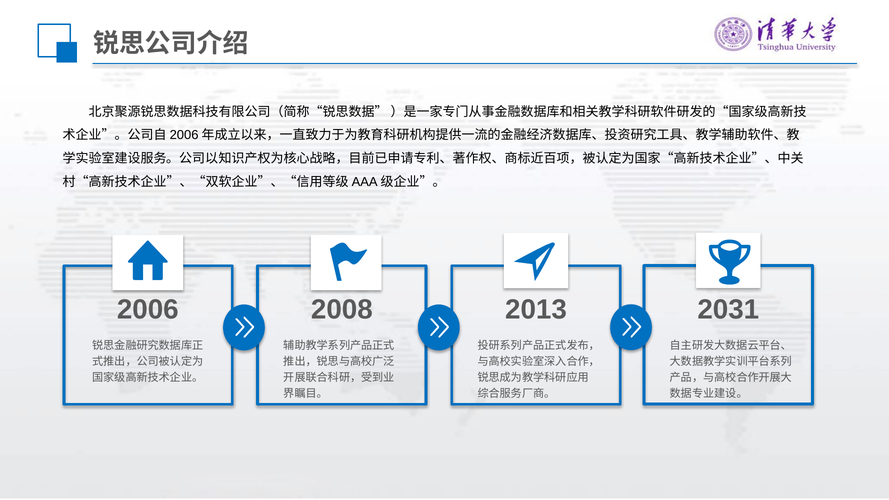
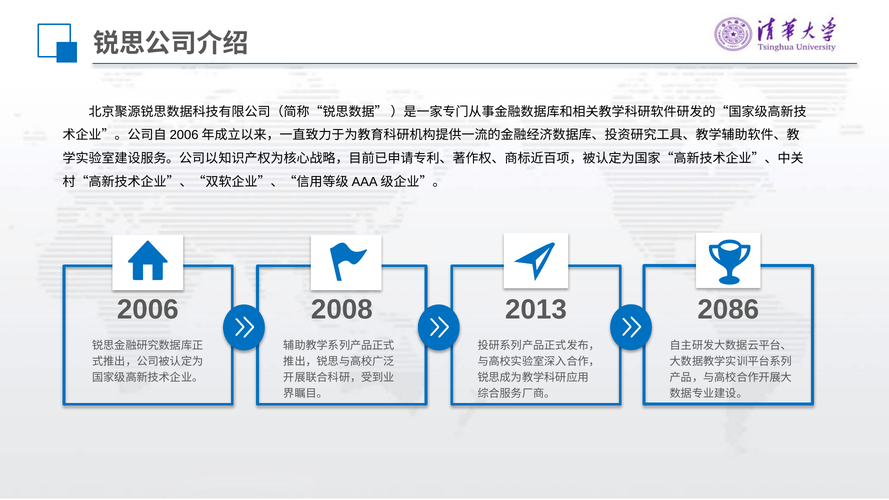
2031: 2031 -> 2086 (728, 309)
